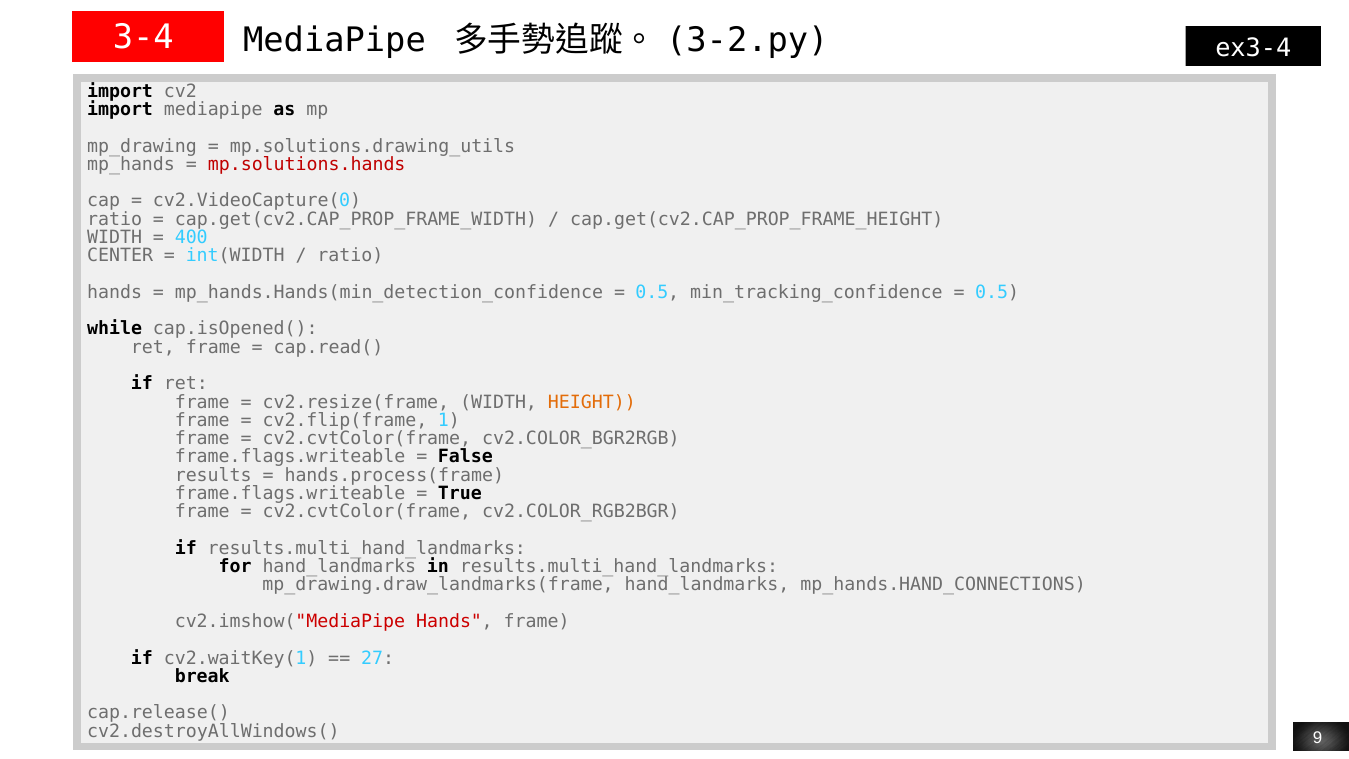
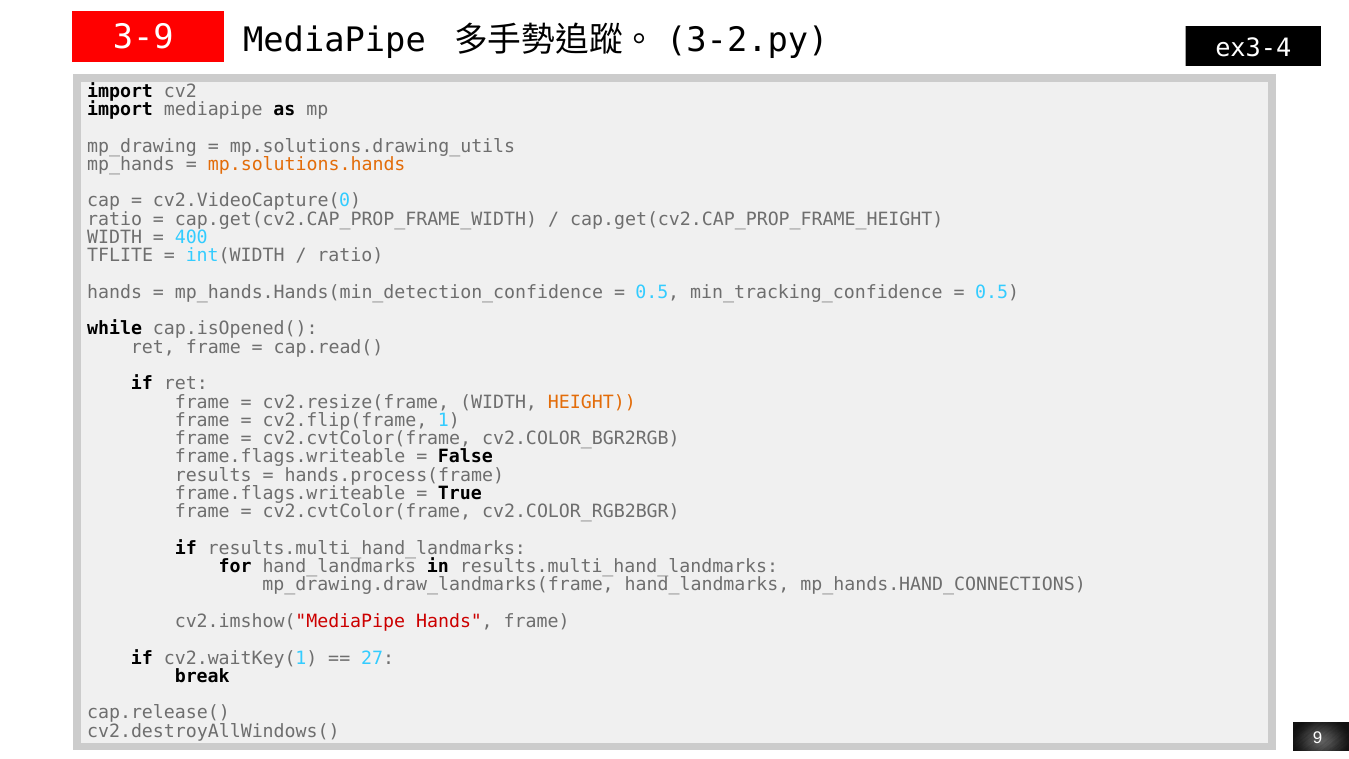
3-4: 3-4 -> 3-9 (143, 37)
mp.solutions.hands colour: red -> orange (307, 164)
CENTER: CENTER -> TFLITE (120, 256)
